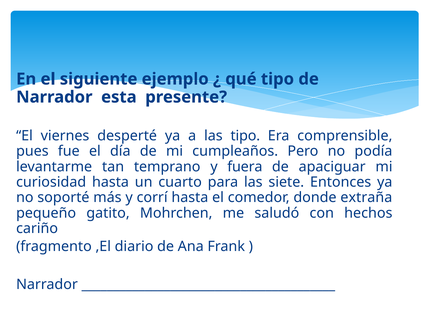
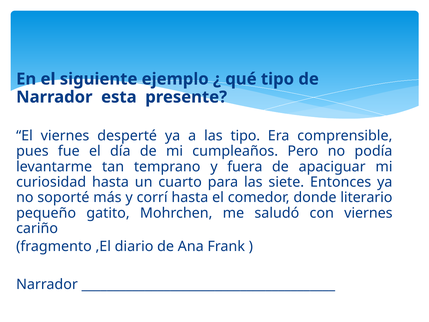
extraña: extraña -> literario (366, 197)
con hechos: hechos -> viernes (368, 213)
